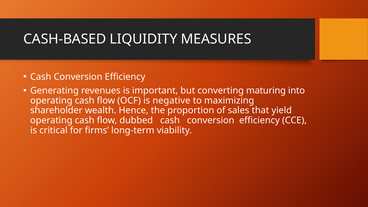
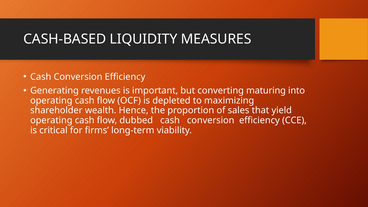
negative: negative -> depleted (171, 101)
